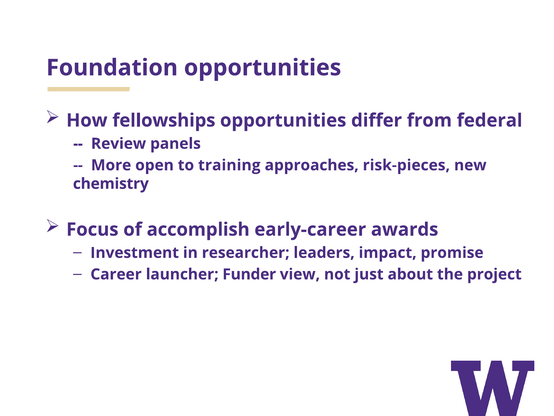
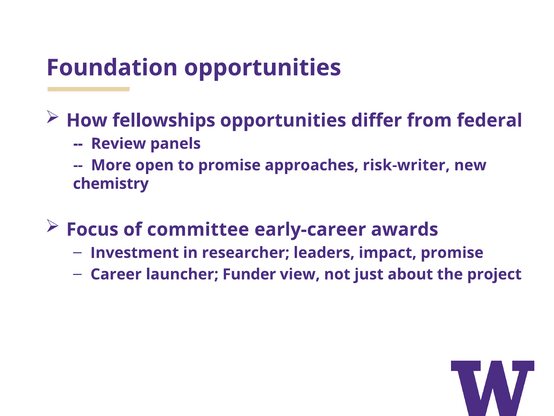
to training: training -> promise (229, 165)
risk-pieces: risk-pieces -> risk-writer (406, 165)
accomplish: accomplish -> committee (198, 229)
